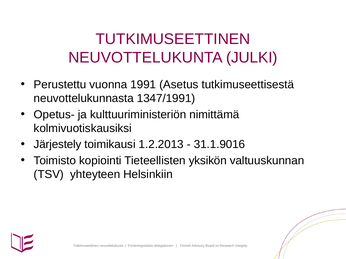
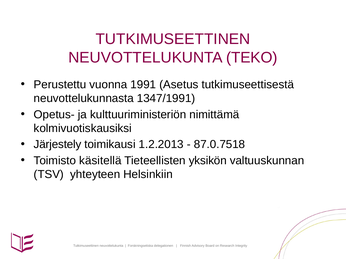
JULKI: JULKI -> TEKO (252, 58)
31.1.9016: 31.1.9016 -> 87.0.7518 (220, 145)
kopiointi: kopiointi -> käsitellä (100, 161)
